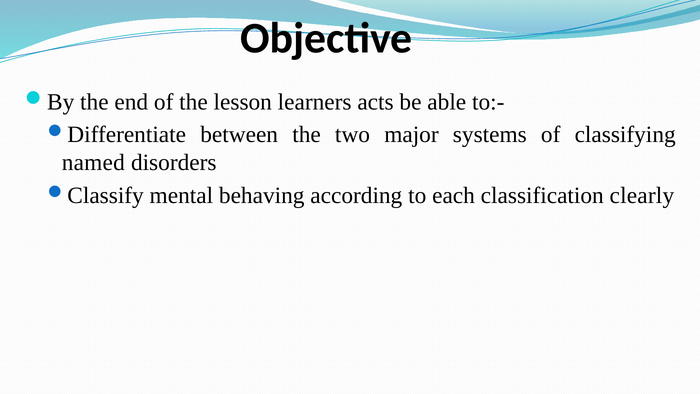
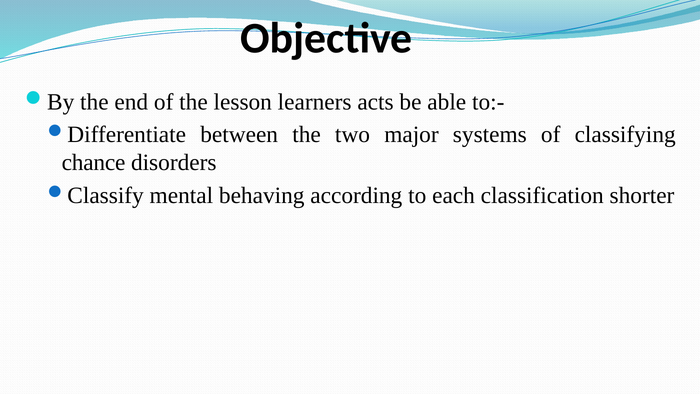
named: named -> chance (94, 163)
clearly: clearly -> shorter (642, 195)
